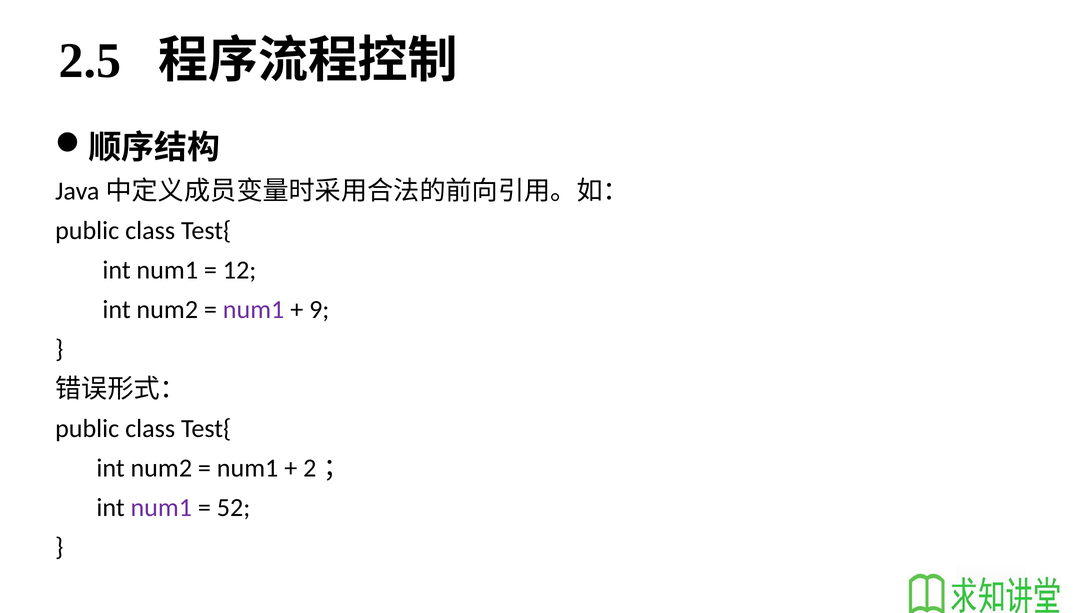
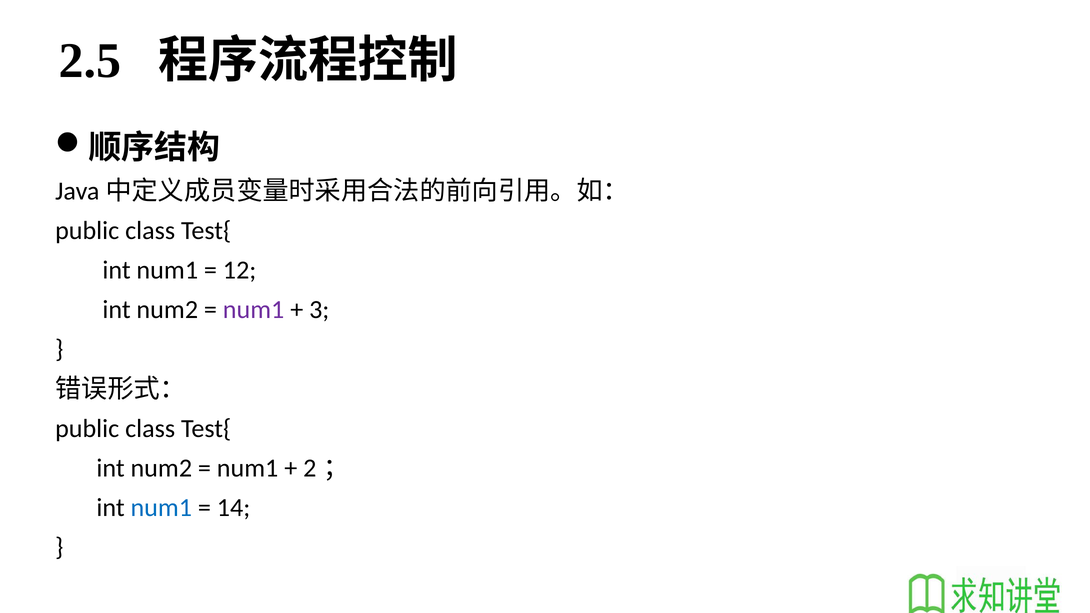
9: 9 -> 3 (319, 310)
num1 colour: purple -> blue (161, 508)
52: 52 -> 14 (234, 508)
